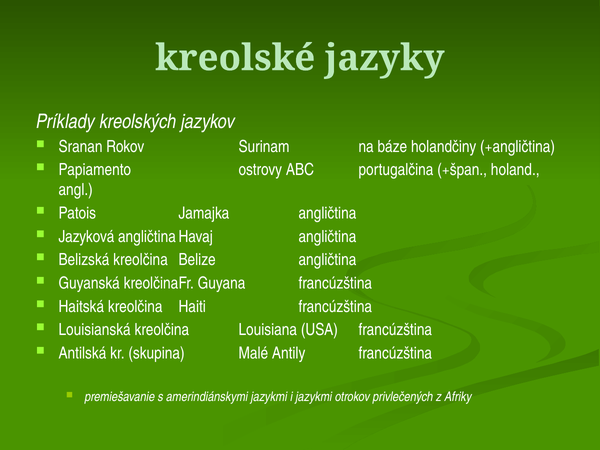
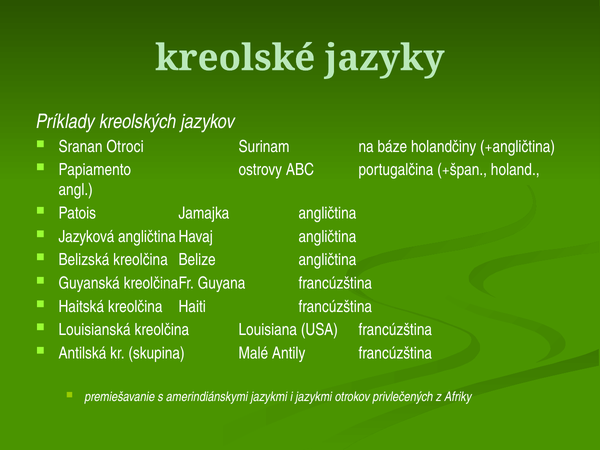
Rokov: Rokov -> Otroci (125, 147)
